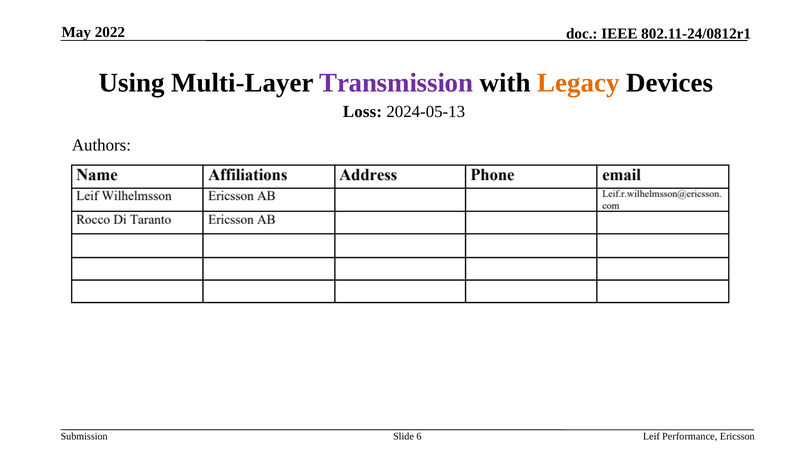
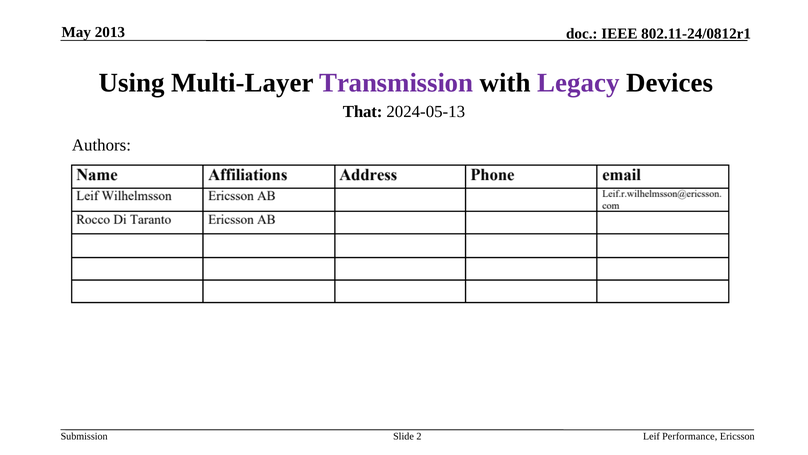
2022: 2022 -> 2013 (110, 32)
Legacy colour: orange -> purple (578, 83)
Loss: Loss -> That (363, 111)
6: 6 -> 2 (419, 436)
